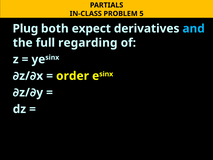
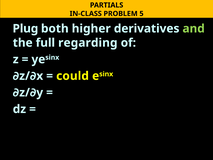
expect: expect -> higher (91, 29)
and colour: light blue -> light green (194, 29)
order: order -> could (73, 76)
